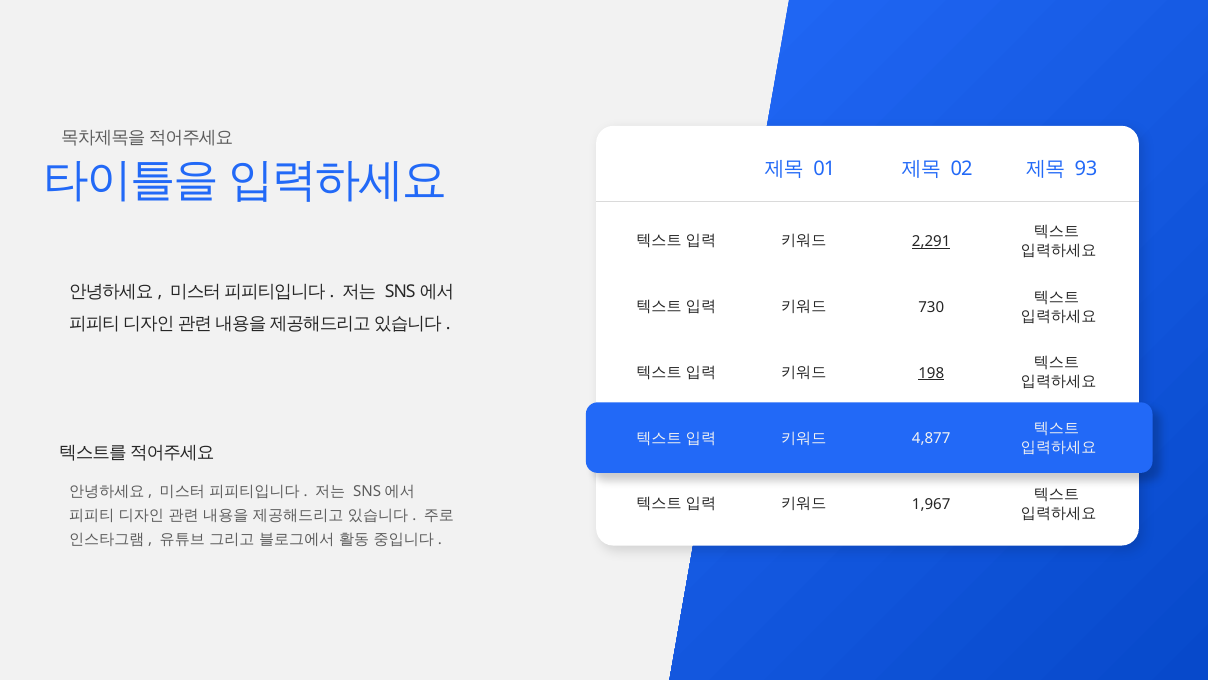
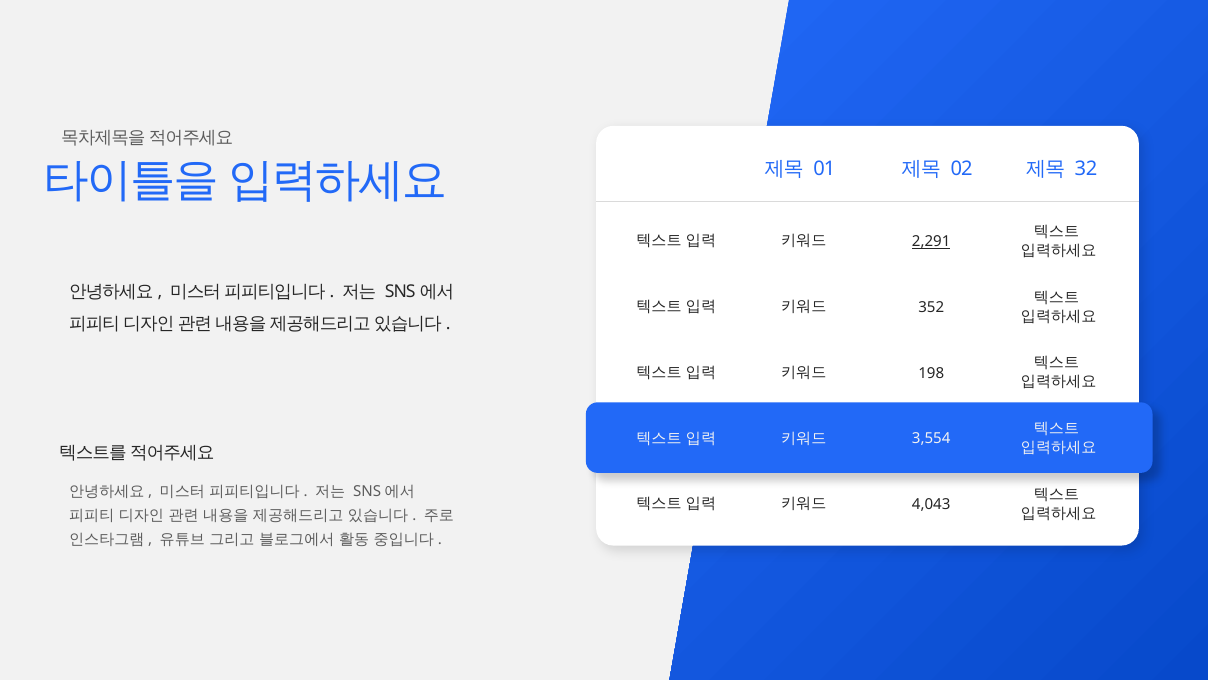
93: 93 -> 32 (1086, 169)
730: 730 -> 352 (931, 307)
198 underline: present -> none (931, 373)
4,877: 4,877 -> 3,554 (931, 439)
1,967: 1,967 -> 4,043 (931, 504)
